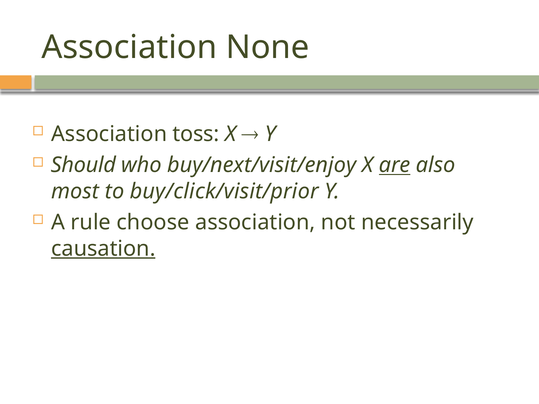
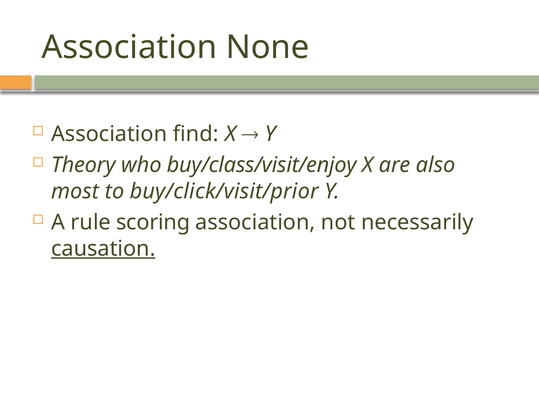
toss: toss -> find (196, 134)
Should: Should -> Theory (83, 165)
buy/next/visit/enjoy: buy/next/visit/enjoy -> buy/class/visit/enjoy (262, 165)
are underline: present -> none (395, 165)
choose: choose -> scoring (153, 223)
